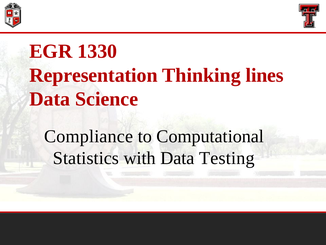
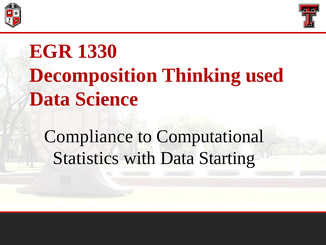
Representation: Representation -> Decomposition (93, 75)
lines: lines -> used (265, 75)
Testing: Testing -> Starting (227, 158)
